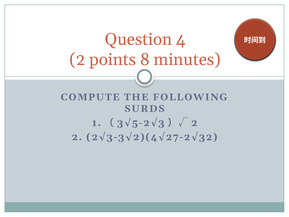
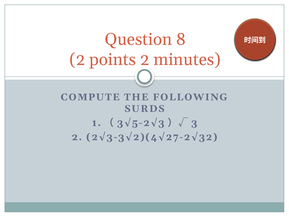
Question 4: 4 -> 8 (181, 39)
points 8: 8 -> 2 (145, 59)
2: 2 -> 3 (194, 123)
